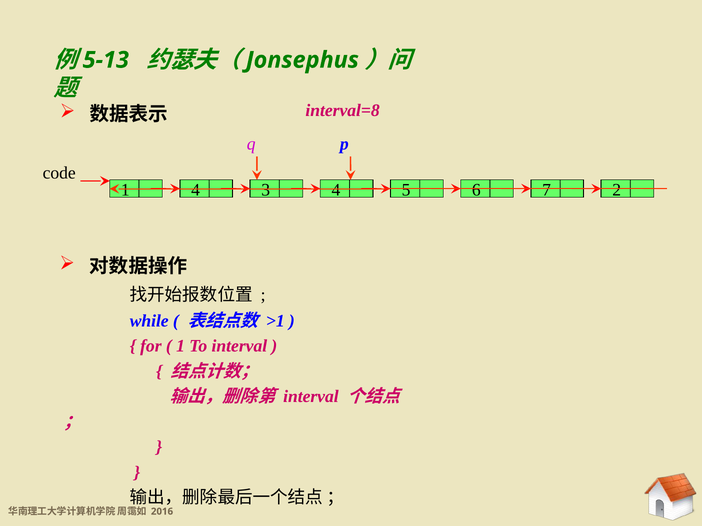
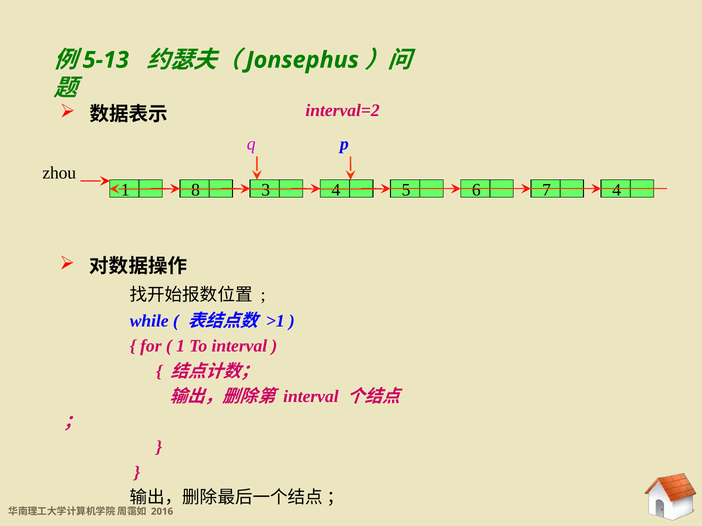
interval=8: interval=8 -> interval=2 (343, 110)
code: code -> zhou (59, 173)
1 4: 4 -> 8 (196, 190)
7 2: 2 -> 4 (617, 190)
